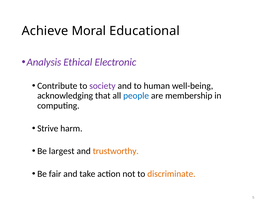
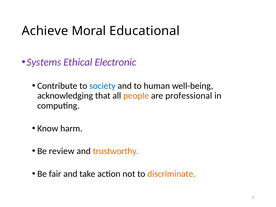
Analysis: Analysis -> Systems (44, 62)
society colour: purple -> blue (102, 86)
people colour: blue -> orange (136, 96)
membership: membership -> professional (189, 96)
Strive: Strive -> Know (48, 128)
largest: largest -> review (62, 151)
